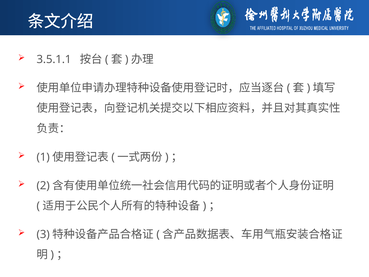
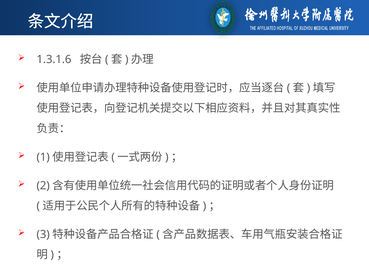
3.5.1.1: 3.5.1.1 -> 1.3.1.6 (54, 59)
